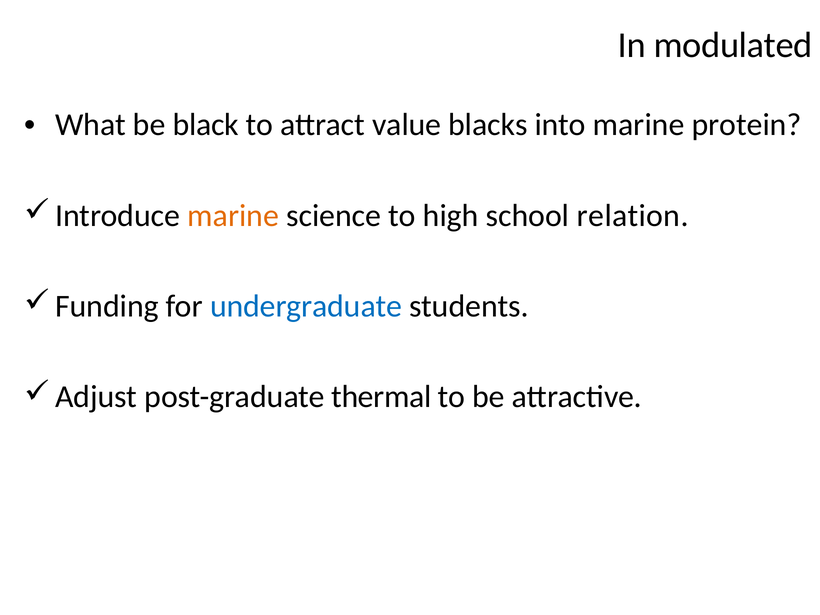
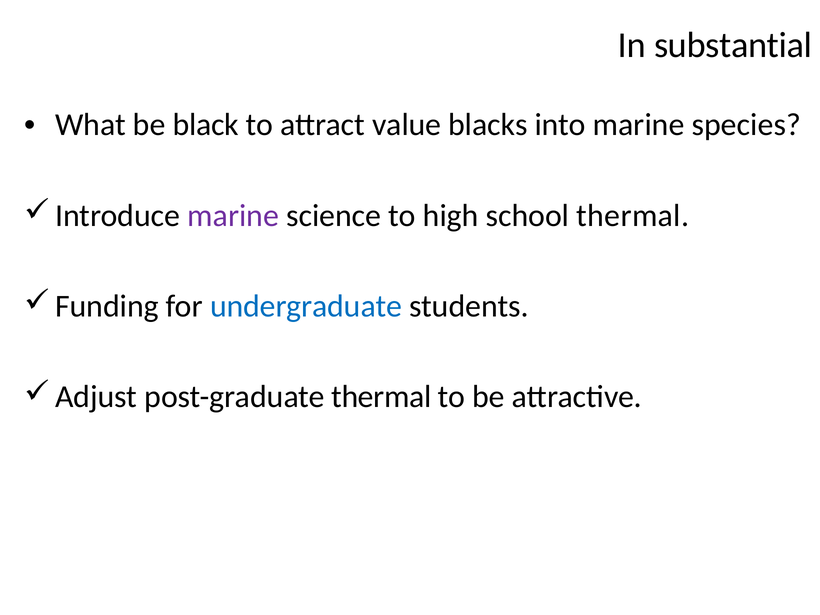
modulated: modulated -> substantial (733, 45)
protein: protein -> species (746, 125)
marine colour: orange -> purple (233, 215)
school relation: relation -> thermal (633, 215)
